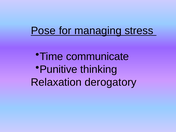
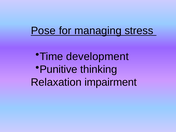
communicate: communicate -> development (97, 56)
derogatory: derogatory -> impairment (111, 82)
